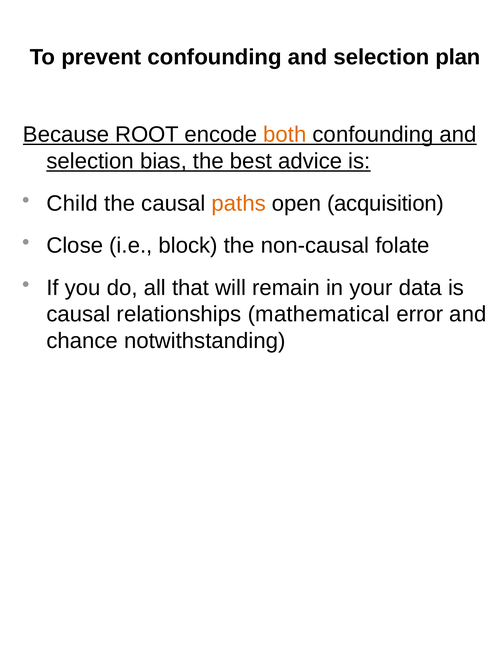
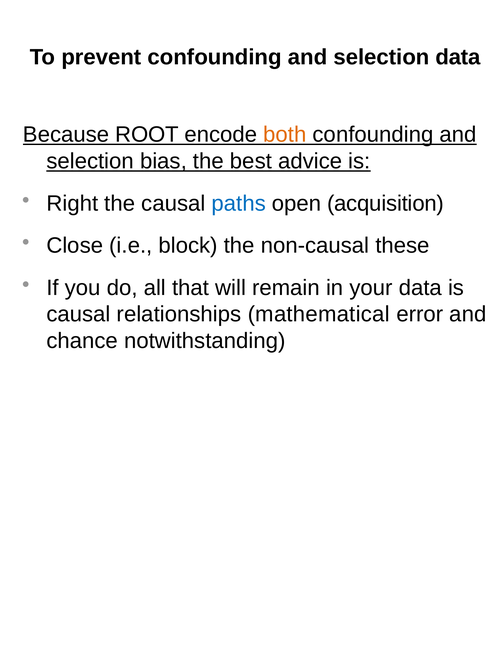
selection plan: plan -> data (458, 57)
Child: Child -> Right (72, 203)
paths colour: orange -> blue (239, 203)
folate: folate -> these (403, 245)
